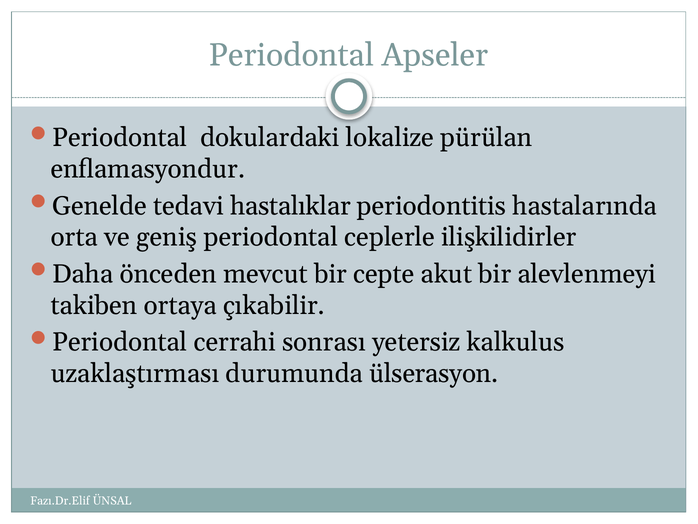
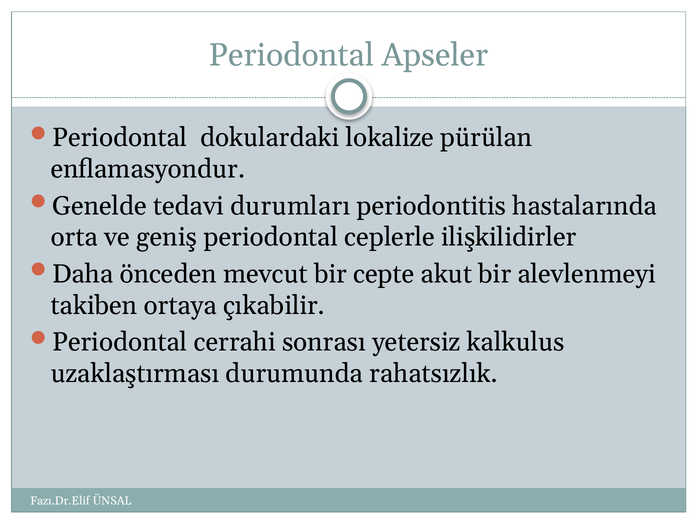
hastalıklar: hastalıklar -> durumları (290, 206)
ülserasyon: ülserasyon -> rahatsızlık (434, 373)
